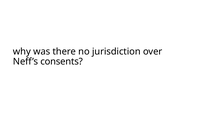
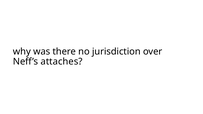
consents: consents -> attaches (61, 62)
